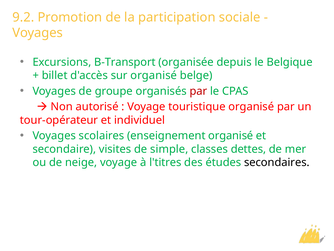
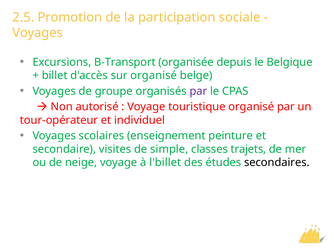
9.2: 9.2 -> 2.5 (23, 17)
par colour: red -> purple (198, 91)
enseignement organisé: organisé -> peinture (231, 135)
dettes: dettes -> trajets (248, 149)
l'titres: l'titres -> l'billet (165, 162)
